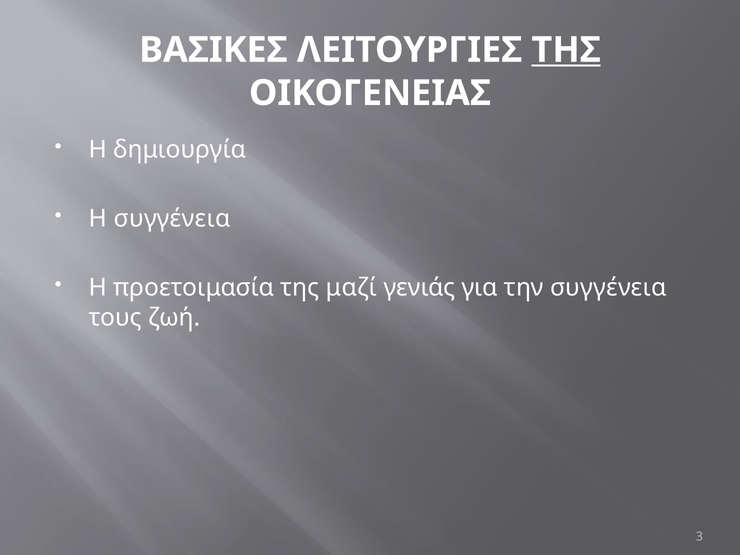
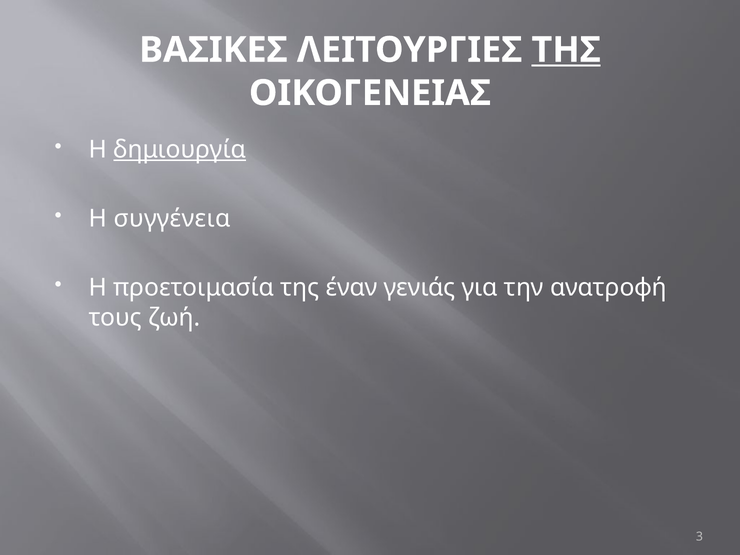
δημιουργία underline: none -> present (180, 150)
μαζί: μαζί -> έναν (352, 288)
την συγγένεια: συγγένεια -> ανατροφή (609, 288)
